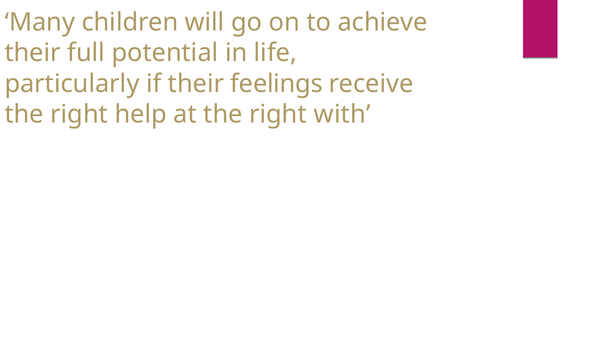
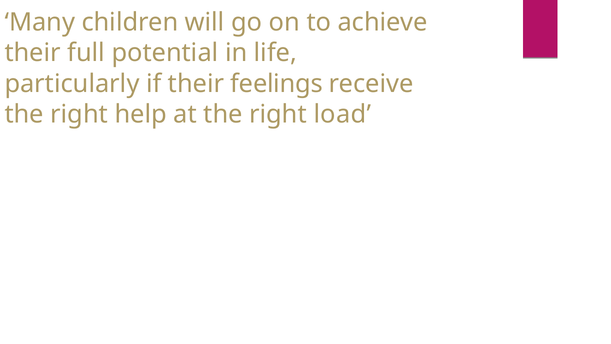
with: with -> load (342, 114)
